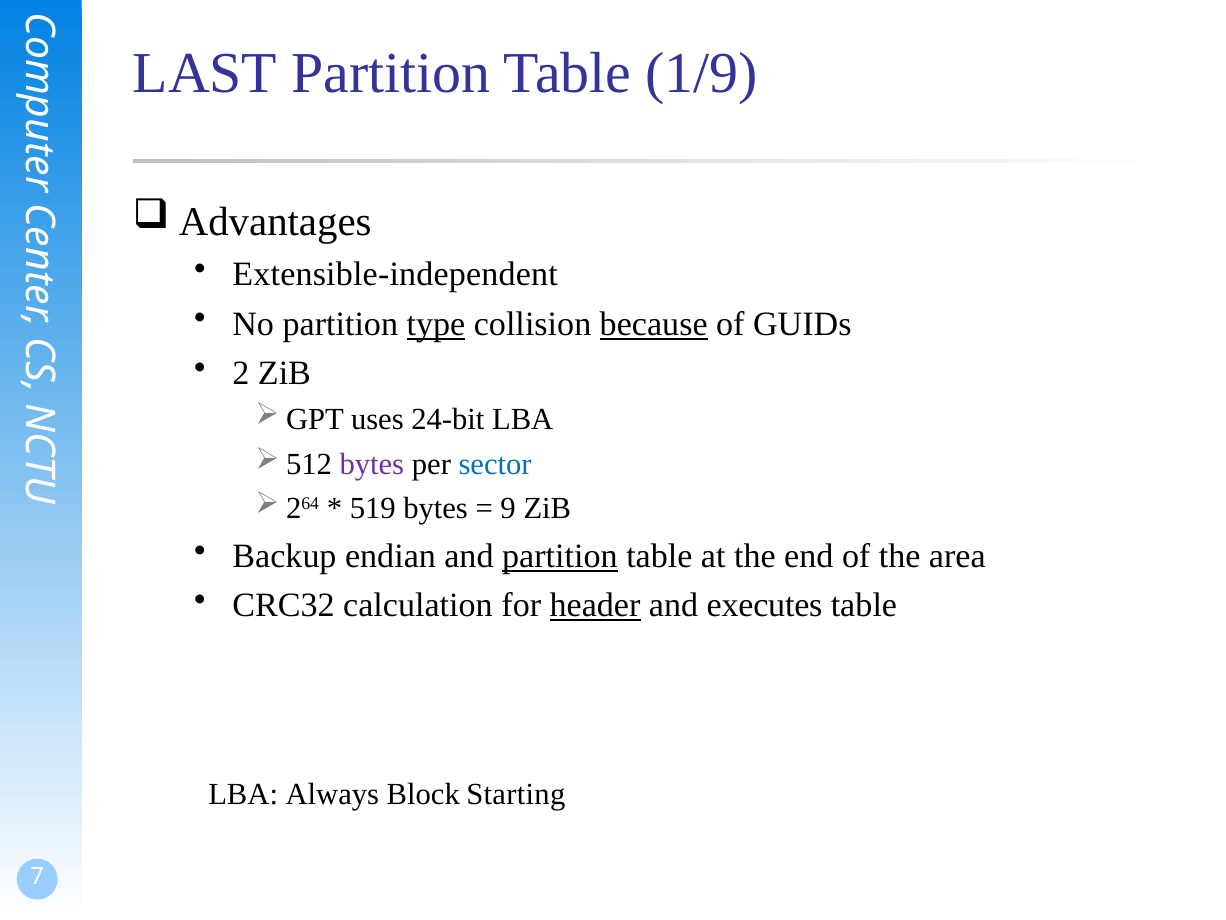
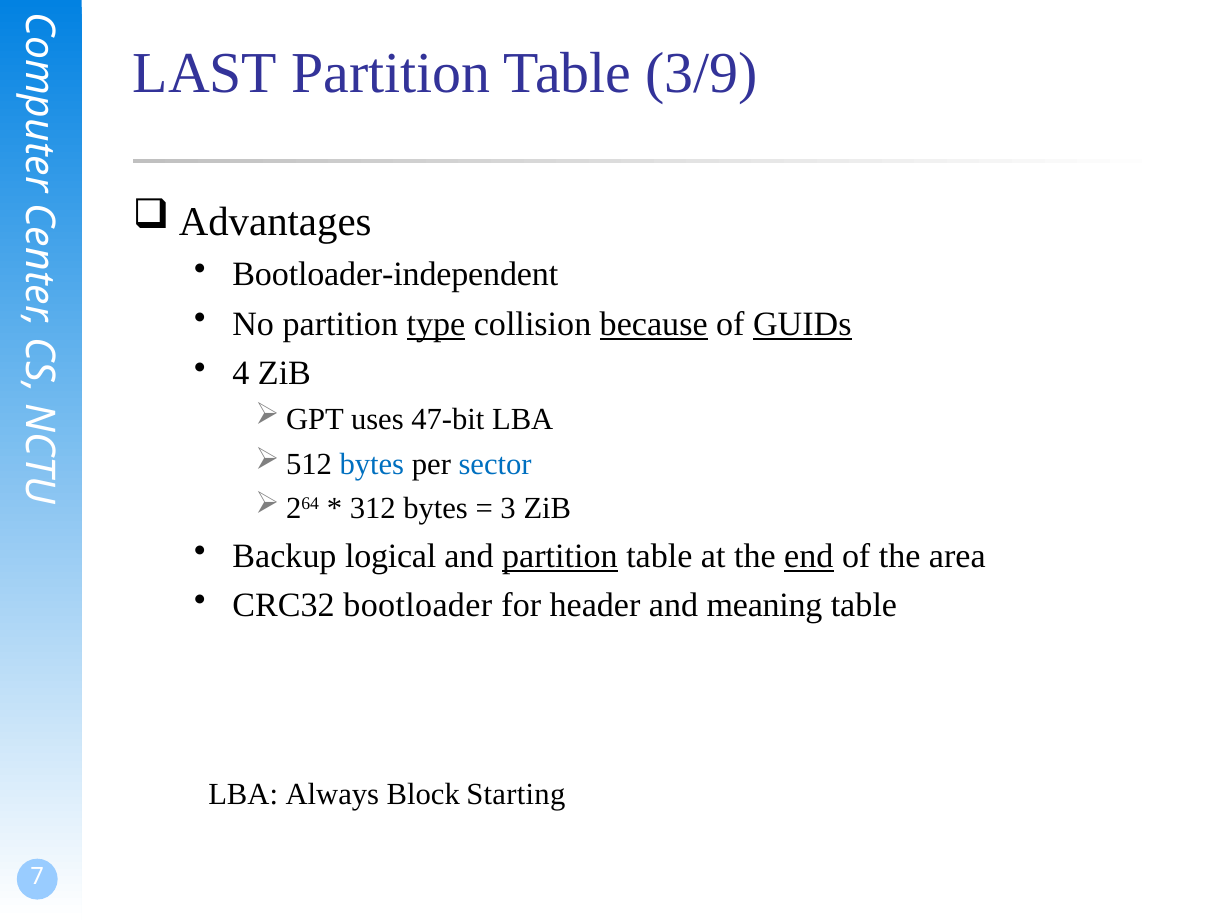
1/9: 1/9 -> 3/9 (702, 74)
Extensible-independent: Extensible-independent -> Bootloader-independent (395, 274)
GUIDs underline: none -> present (802, 324)
2: 2 -> 4 (241, 373)
24-bit: 24-bit -> 47-bit (448, 420)
bytes colour: purple -> blue (372, 464)
519: 519 -> 312 (373, 508)
9: 9 -> 3 (508, 508)
endian: endian -> logical (391, 556)
end underline: none -> present (809, 556)
calculation: calculation -> bootloader (418, 605)
header underline: present -> none (595, 605)
executes: executes -> meaning (765, 605)
